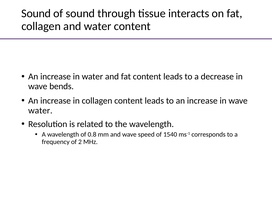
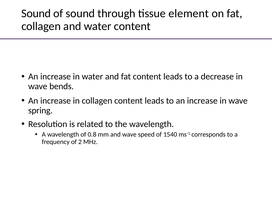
interacts: interacts -> element (189, 13)
water: water -> spring (40, 110)
